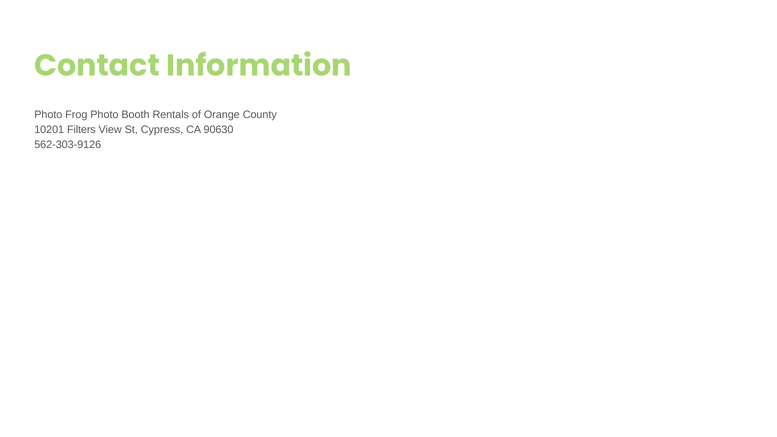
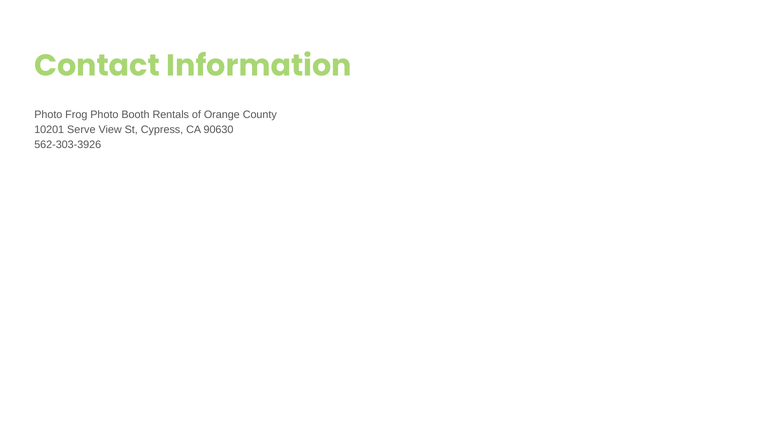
Filters: Filters -> Serve (81, 130)
562-303-9126: 562-303-9126 -> 562-303-3926 (68, 145)
